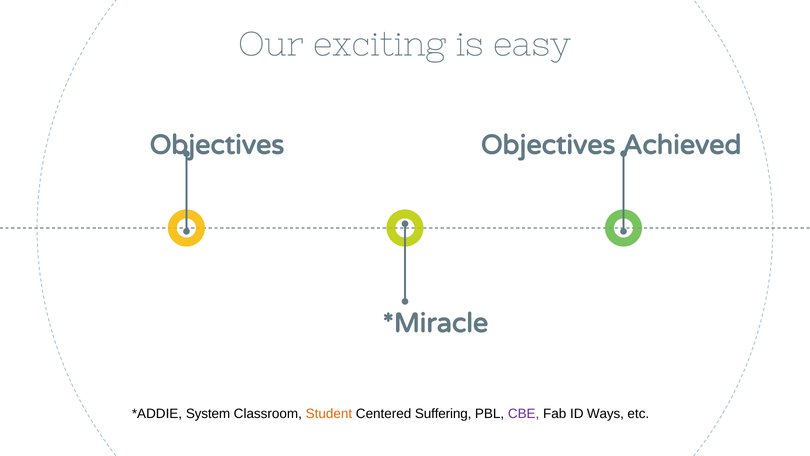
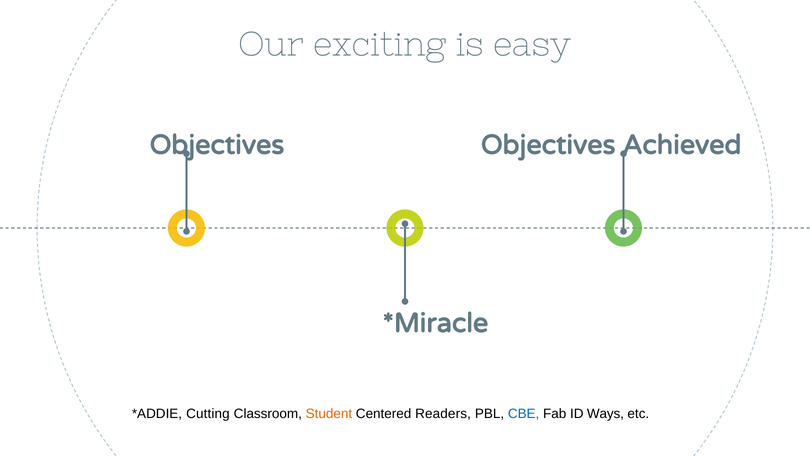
System: System -> Cutting (208, 414)
Suffering: Suffering -> Readers (443, 414)
CBE colour: purple -> blue (524, 414)
